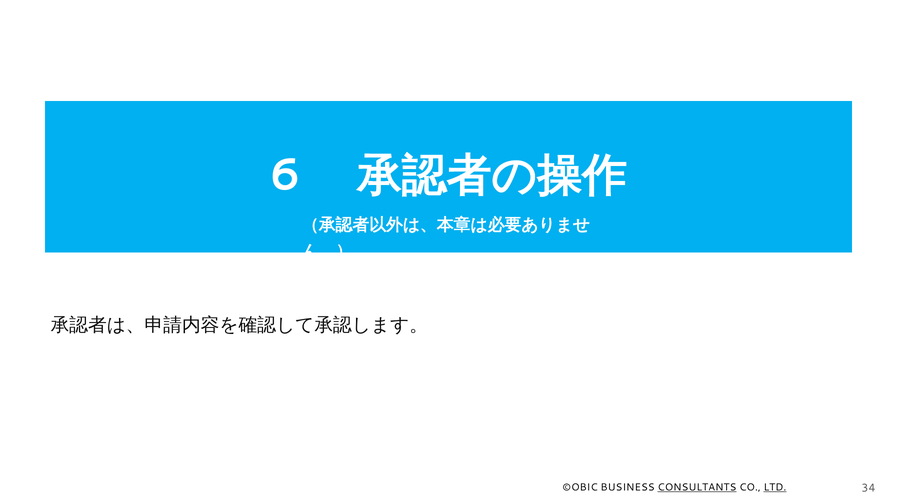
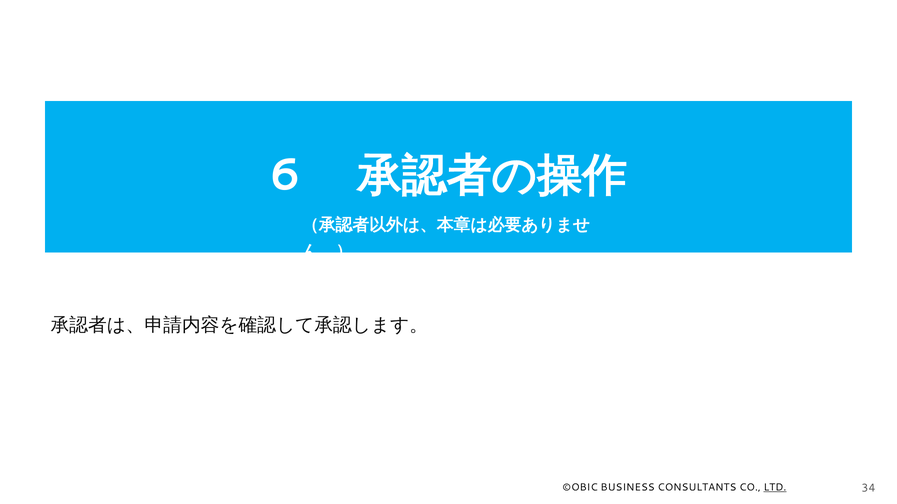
CONSULTANTS underline: present -> none (697, 488)
